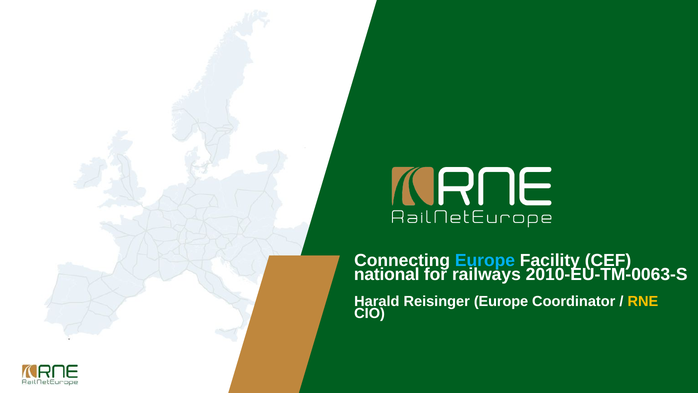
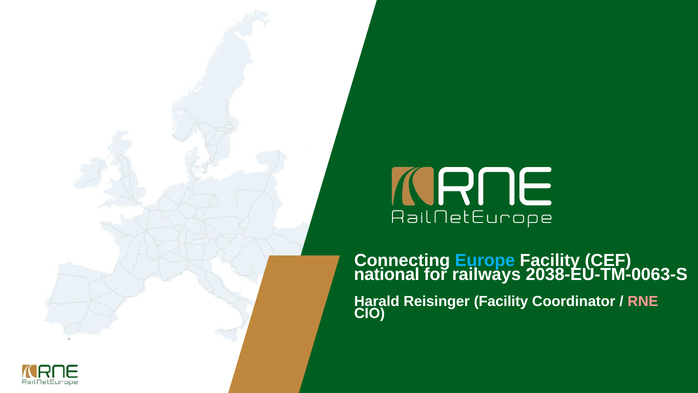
2010-EU-TM-0063-S: 2010-EU-TM-0063-S -> 2038-EU-TM-0063-S (607, 274)
Reisinger Europe: Europe -> Facility (501, 301)
RNE colour: yellow -> pink (643, 301)
